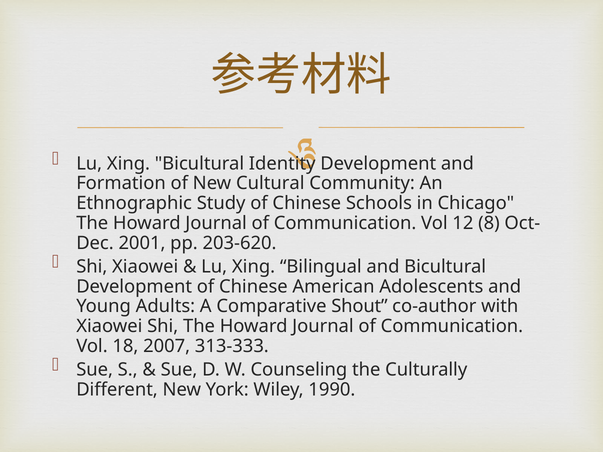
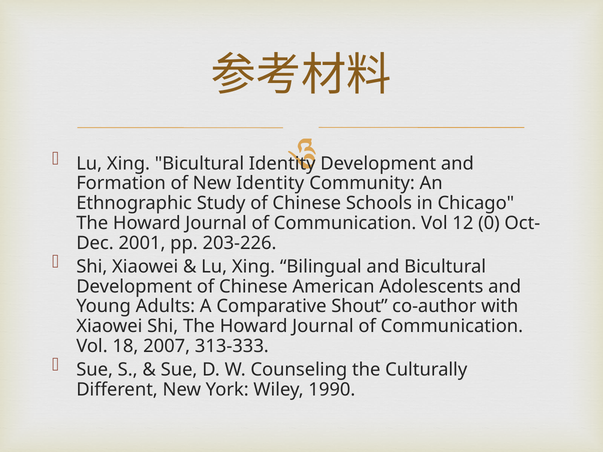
New Cultural: Cultural -> Identity (270, 184)
8: 8 -> 0 (489, 223)
203-620: 203-620 -> 203-226 (240, 243)
